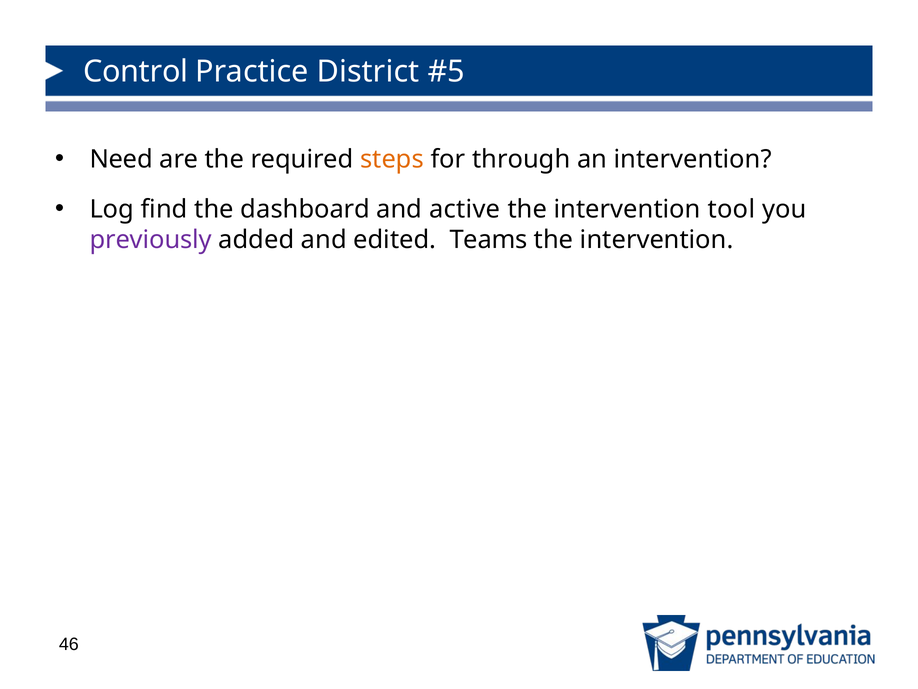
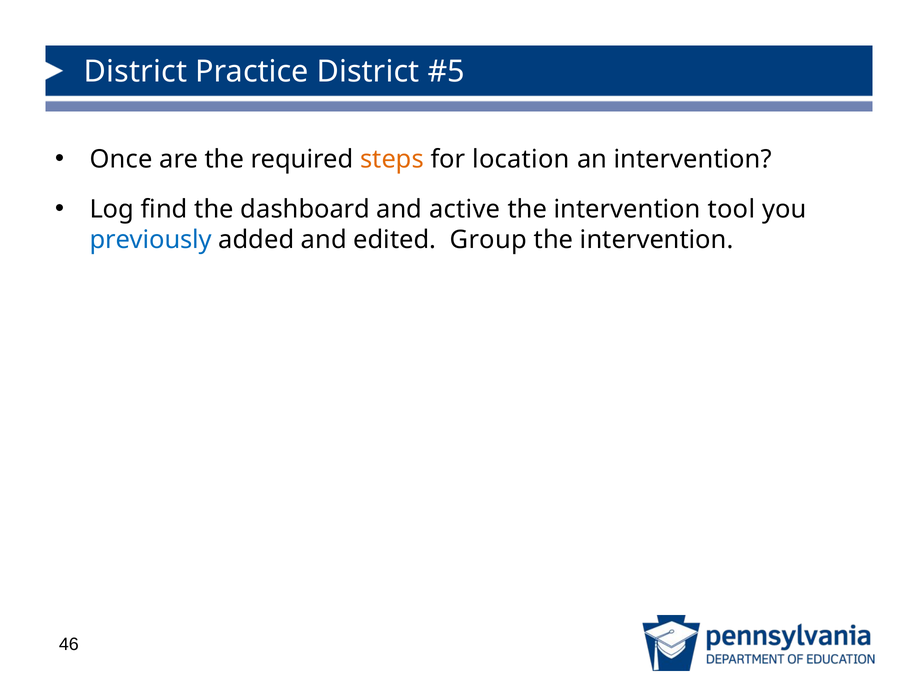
Control: Control -> District (135, 71)
Need: Need -> Once (121, 159)
through: through -> location (521, 159)
previously colour: purple -> blue (151, 240)
Teams: Teams -> Group (488, 240)
